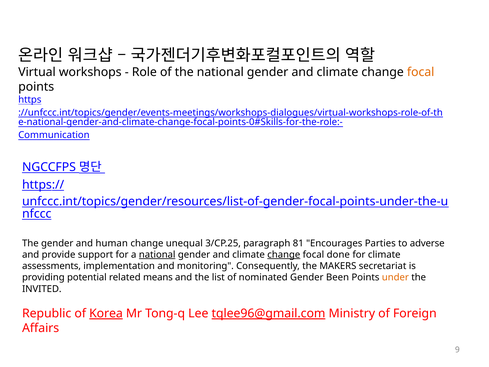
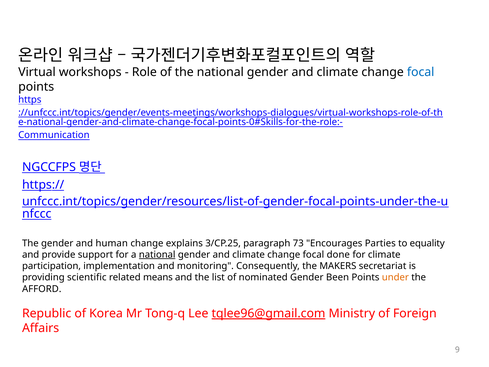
focal colour: orange -> blue (421, 72)
unequal: unequal -> explains (184, 243)
81: 81 -> 73 (298, 243)
adverse: adverse -> equality (427, 243)
change underline: present -> none (284, 254)
assessments: assessments -> participation (52, 266)
potential: potential -> scientific (87, 277)
INVITED: INVITED -> AFFORD (42, 289)
Korea underline: present -> none (106, 313)
